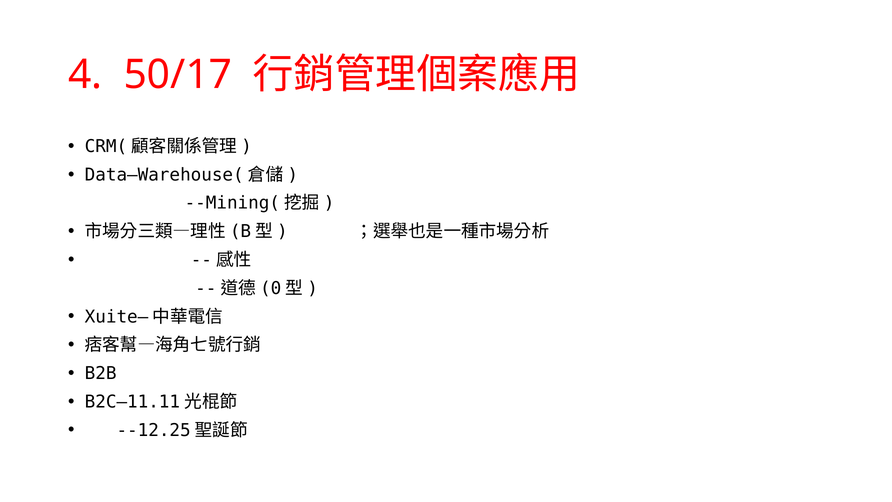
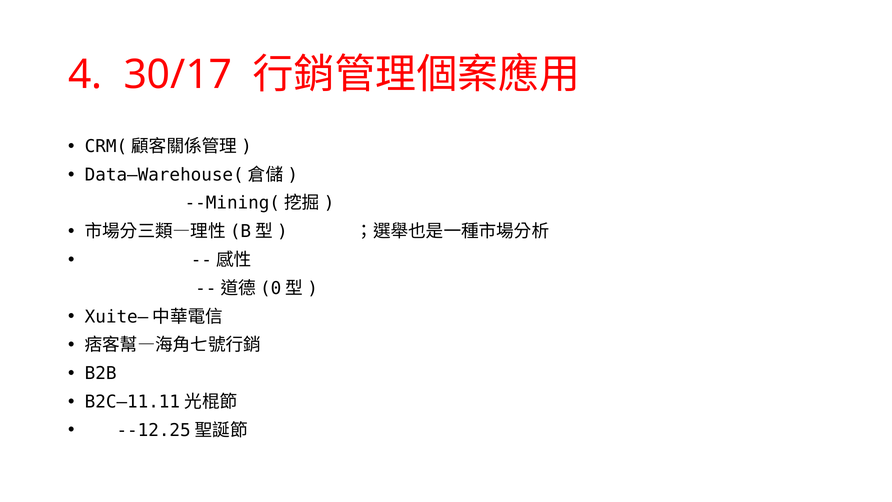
50/17: 50/17 -> 30/17 (178, 75)
